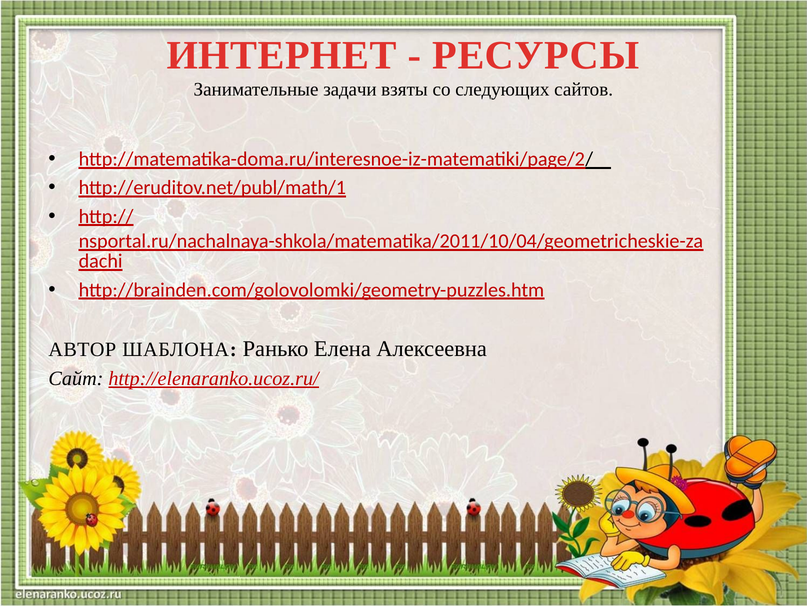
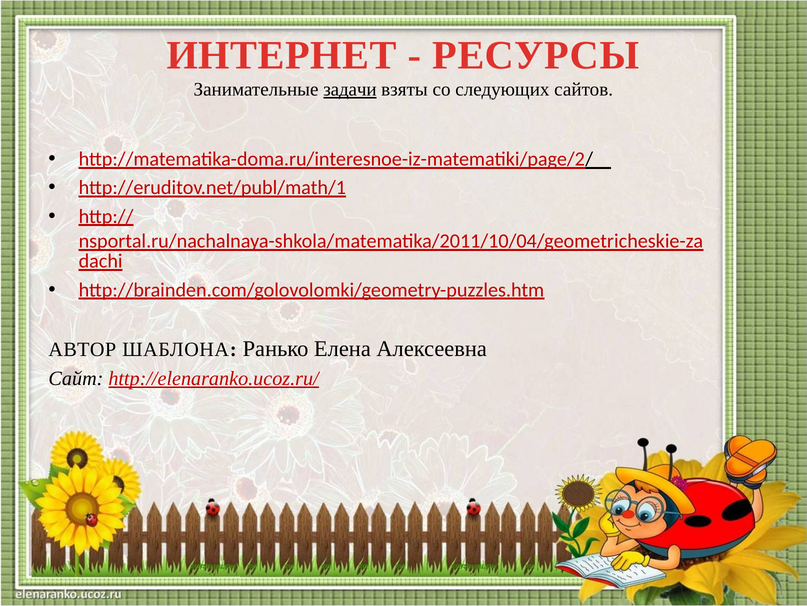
задачи underline: none -> present (350, 89)
